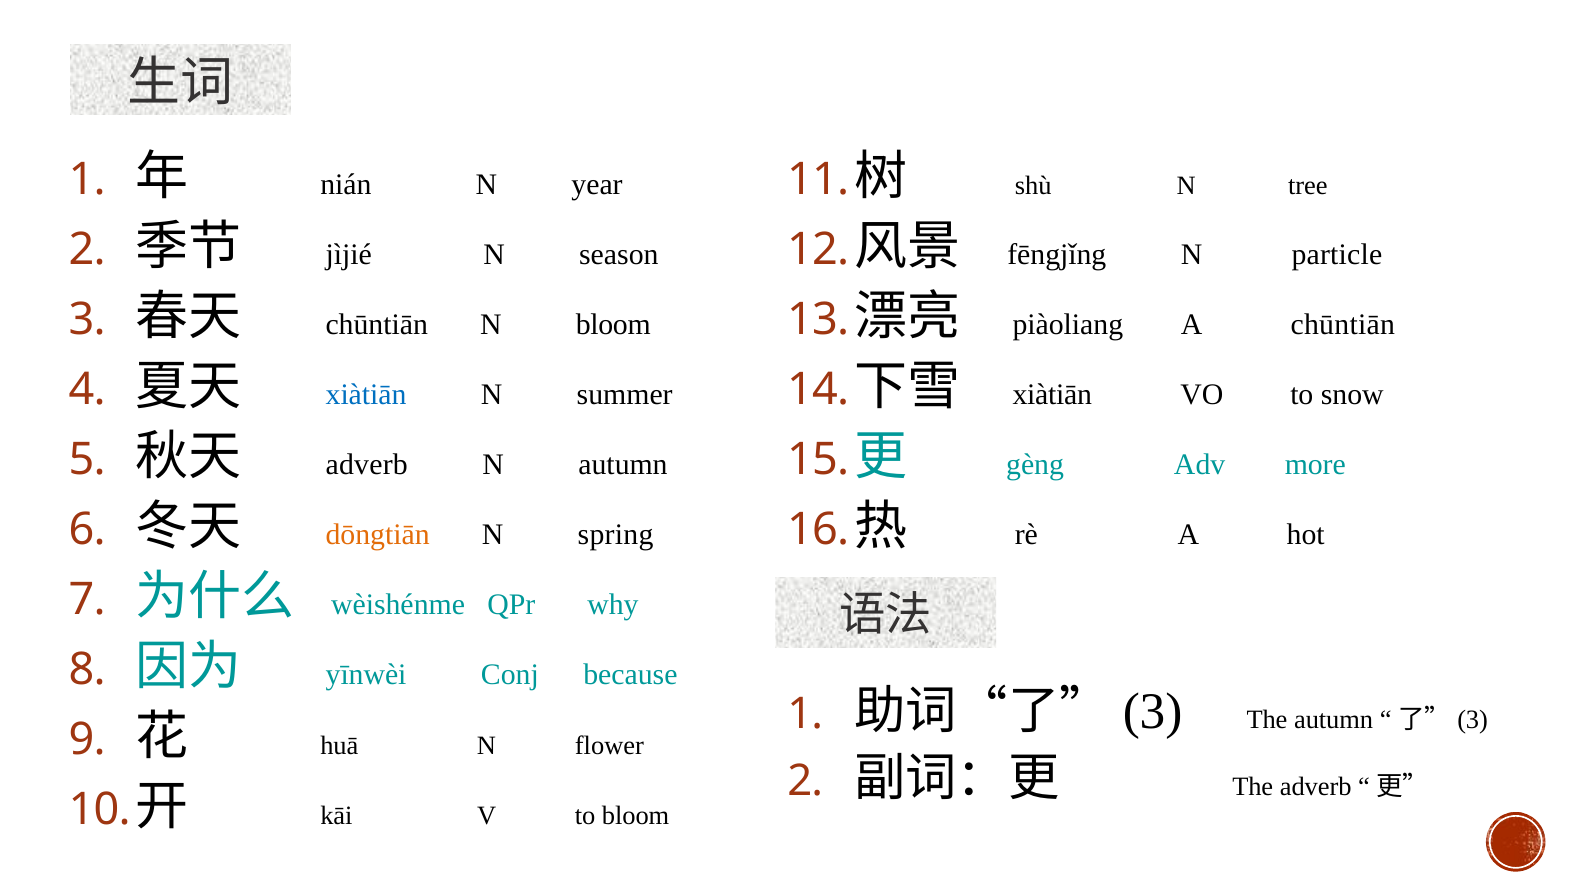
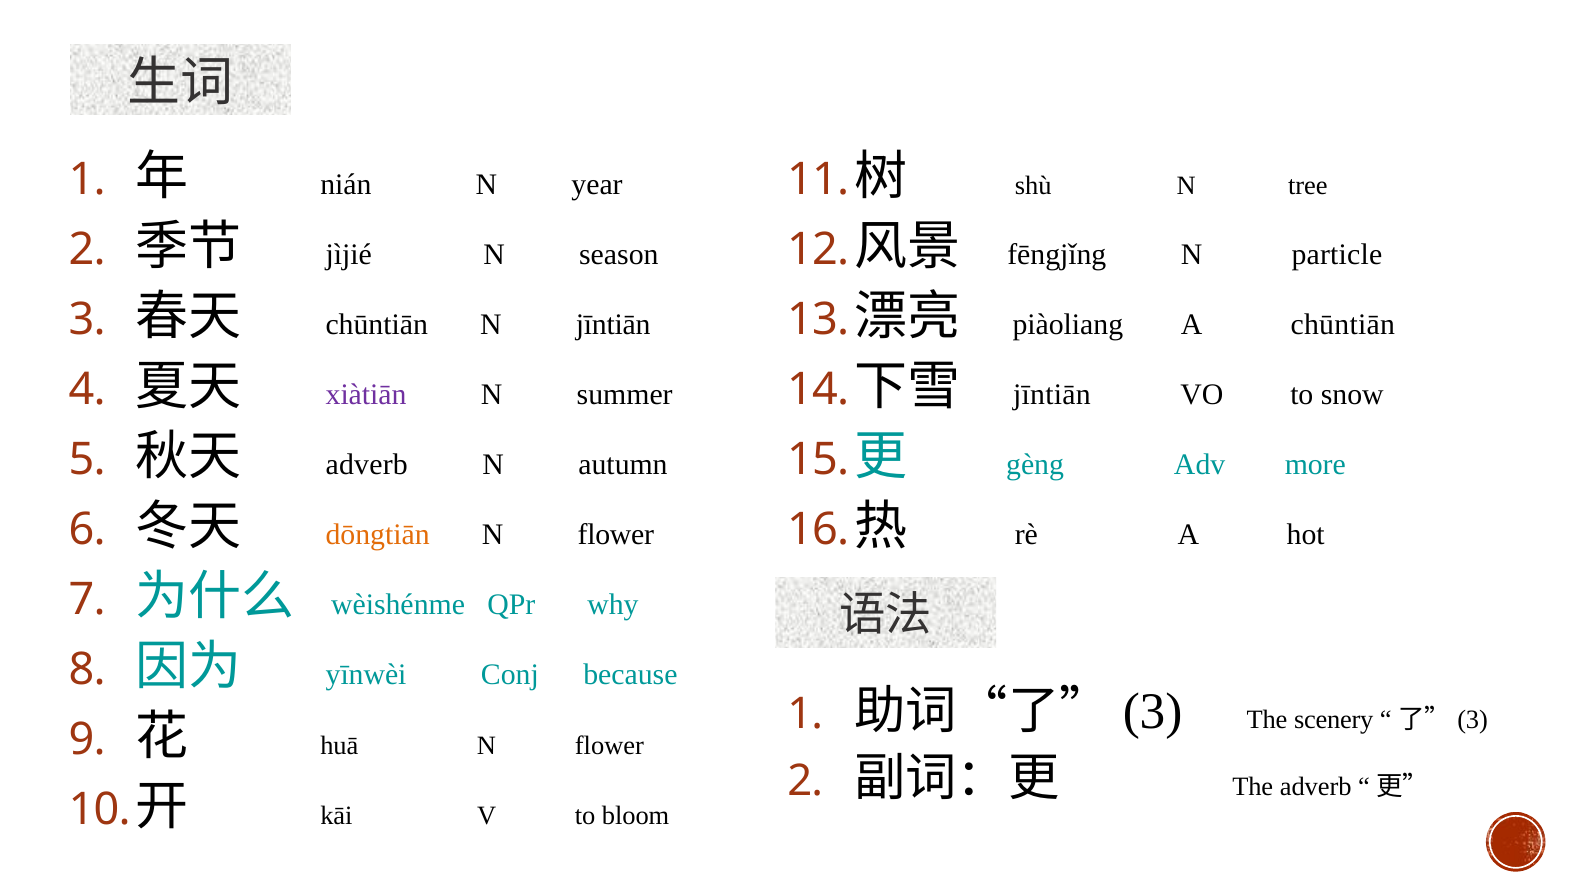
N bloom: bloom -> jīntiān (613, 325)
xiàtiān colour: blue -> purple (366, 395)
xiàtiān: xiàtiān -> jīntiān (1052, 395)
spring: spring -> flower (616, 535)
The autumn: autumn -> scenery (1334, 719)
